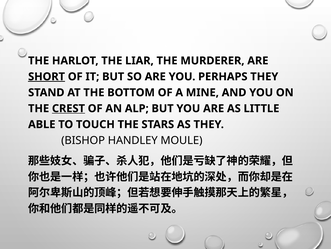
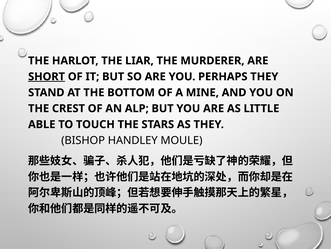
CREST underline: present -> none (68, 108)
